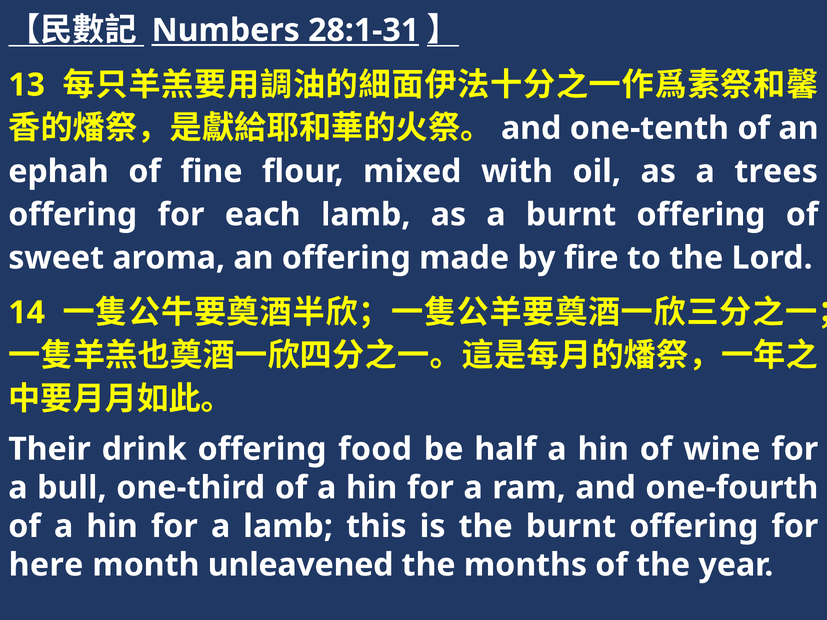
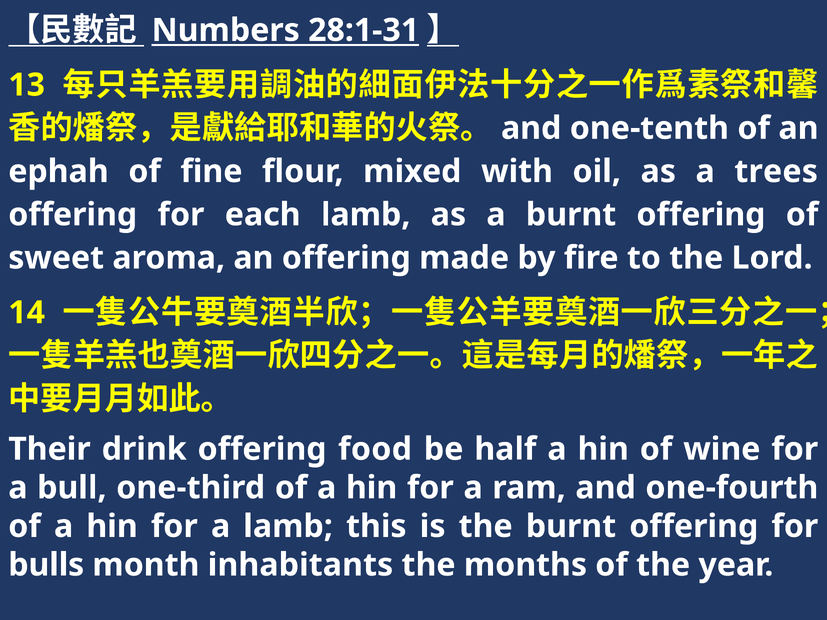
here: here -> bulls (46, 565)
unleavened: unleavened -> inhabitants (300, 565)
